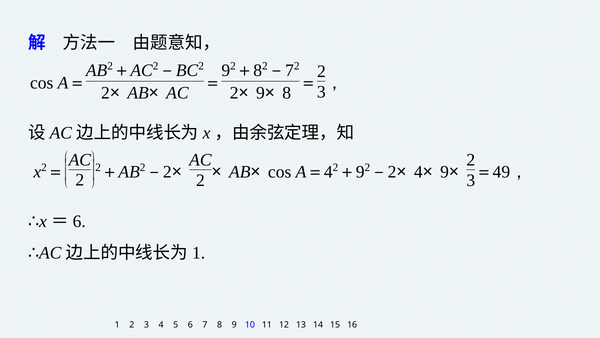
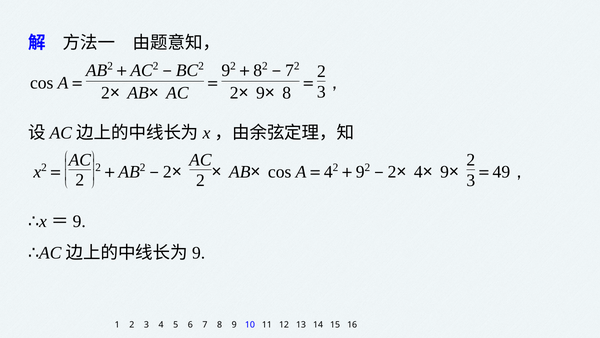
6: 6 -> 9 (79, 221)
1: 1 -> 9 (199, 253)
